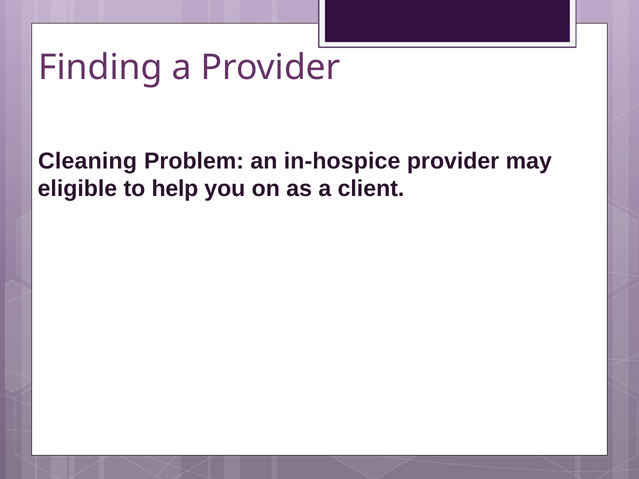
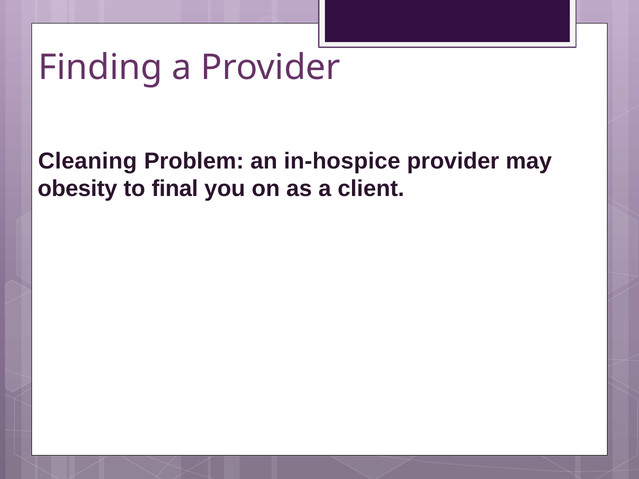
eligible: eligible -> obesity (77, 189)
help: help -> final (175, 189)
